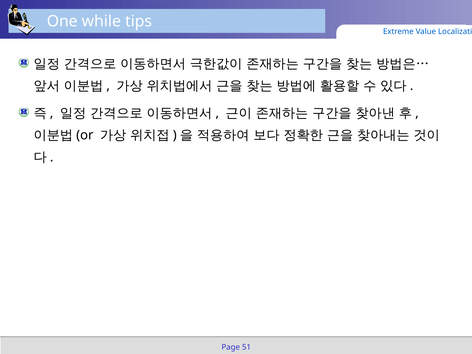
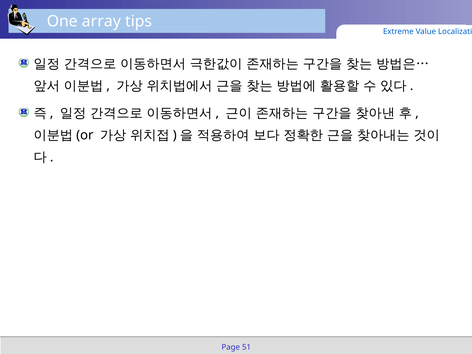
while: while -> array (101, 21)
